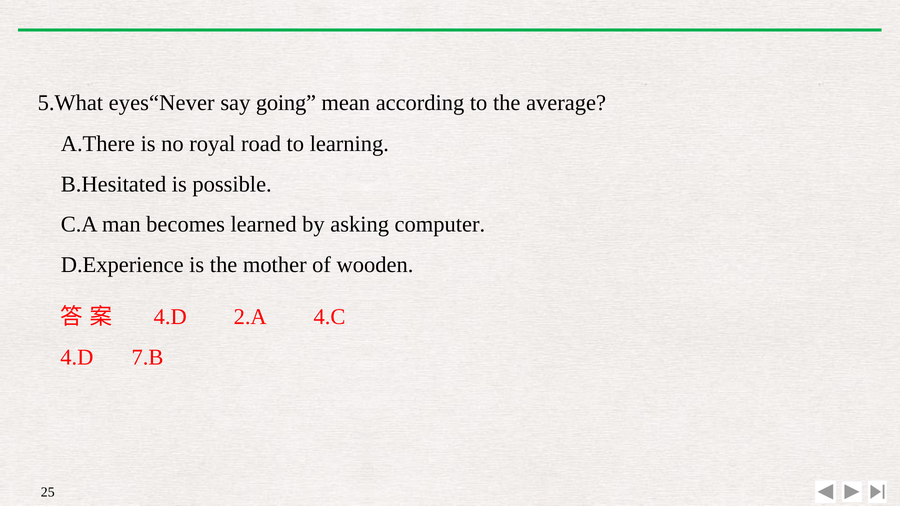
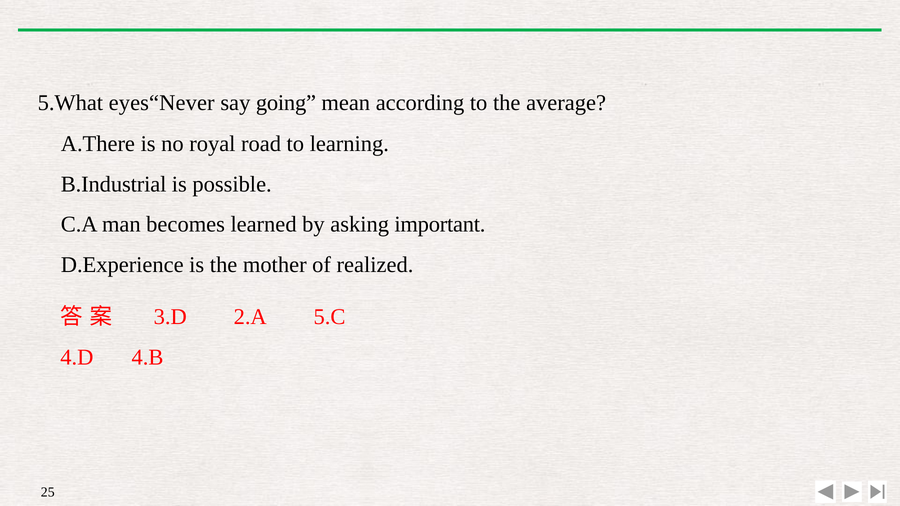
B.Hesitated: B.Hesitated -> B.Industrial (114, 184)
computer: computer -> important (440, 225)
wooden: wooden -> realized (375, 265)
4.D: 4.D -> 3.D (170, 317)
4.C: 4.C -> 5.C (330, 317)
7.B: 7.B -> 4.B (147, 358)
